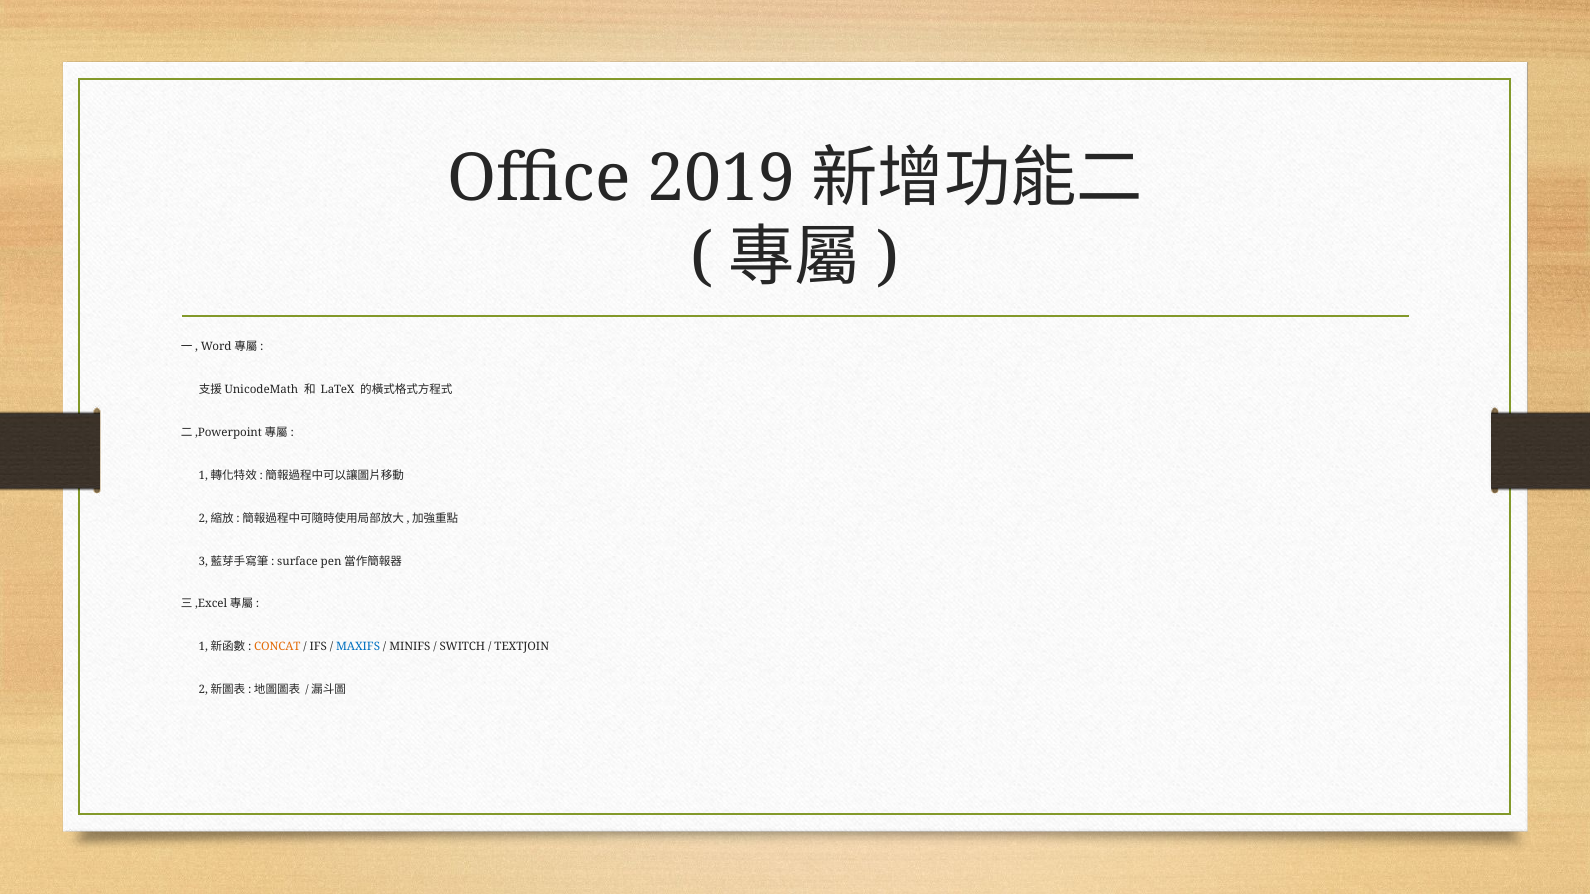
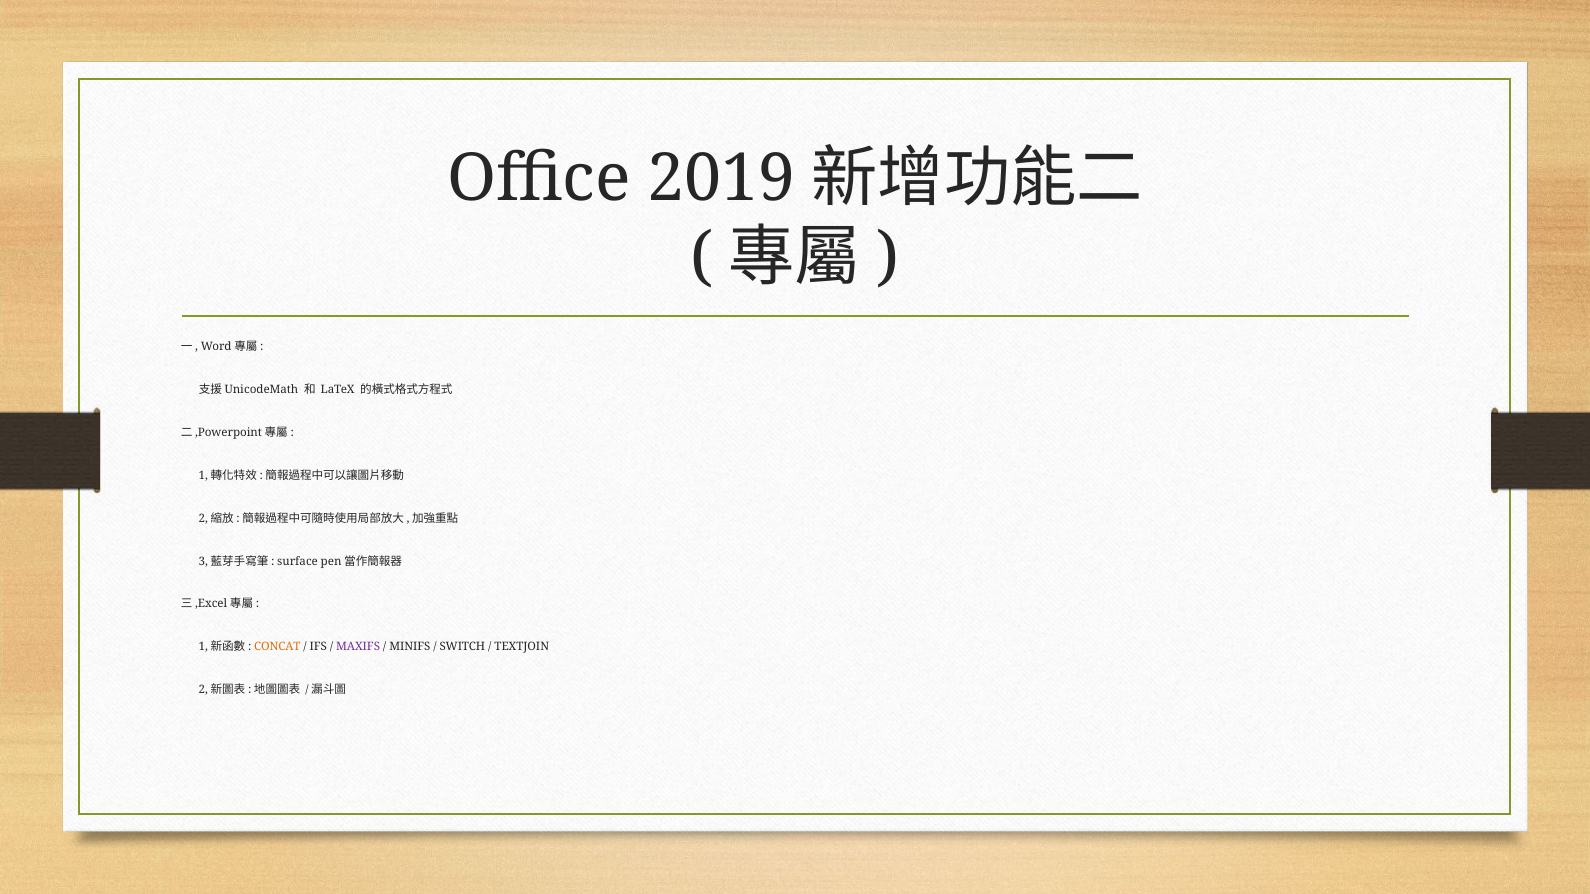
MAXIFS colour: blue -> purple (358, 647)
